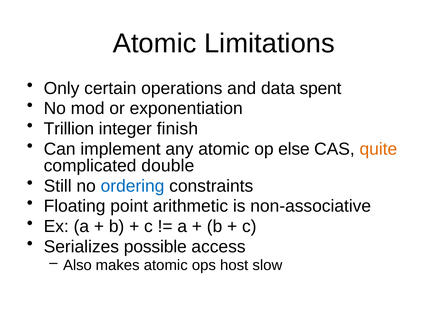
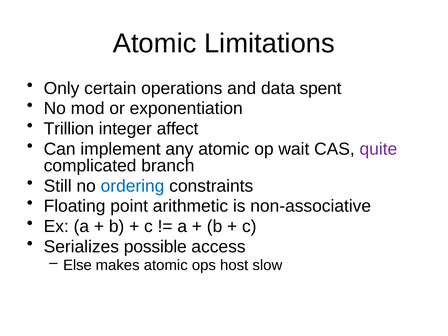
finish: finish -> affect (178, 129)
else: else -> wait (294, 149)
quite colour: orange -> purple (378, 149)
double: double -> branch (168, 166)
Also: Also -> Else (77, 265)
